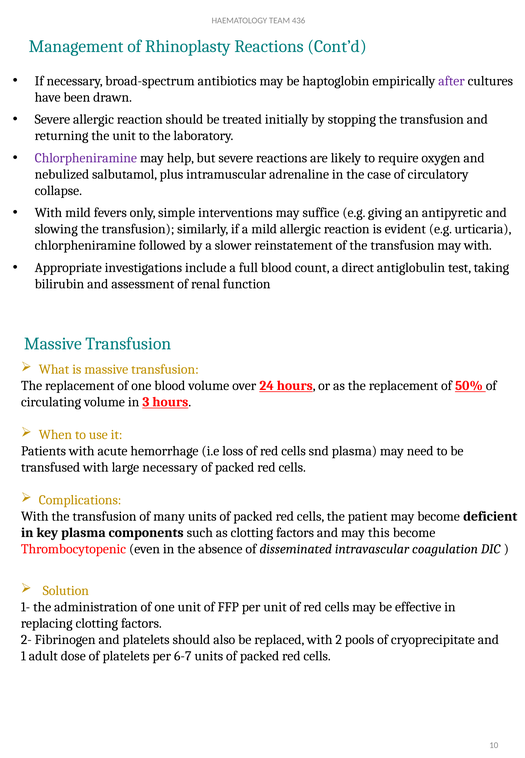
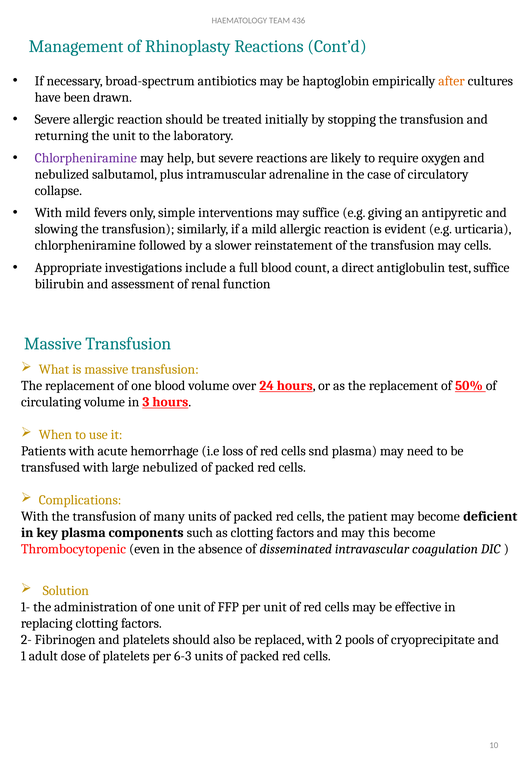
after colour: purple -> orange (451, 81)
may with: with -> cells (478, 246)
test taking: taking -> suffice (491, 268)
large necessary: necessary -> nebulized (170, 468)
6-7: 6-7 -> 6-3 (183, 656)
